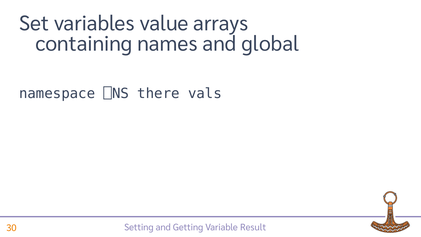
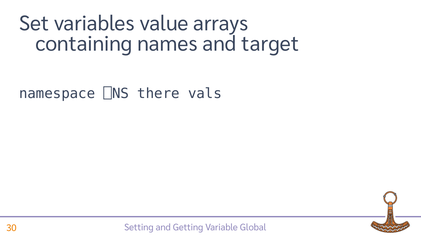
global: global -> target (270, 44)
Result: Result -> Global (253, 227)
